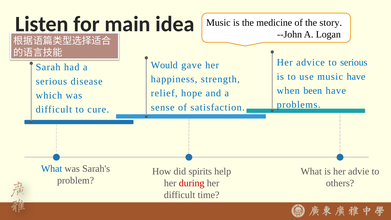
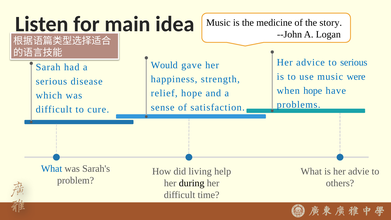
music have: have -> were (356, 77)
when been: been -> hope (313, 91)
spirits: spirits -> living (200, 171)
during colour: red -> black (192, 183)
